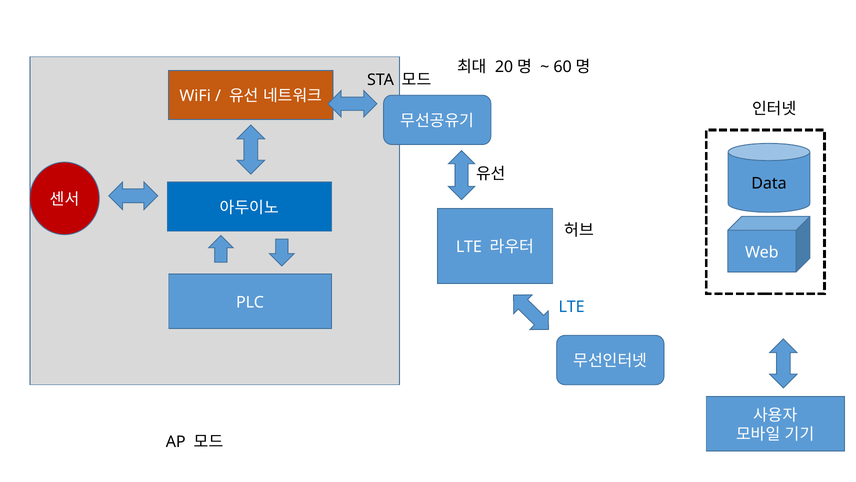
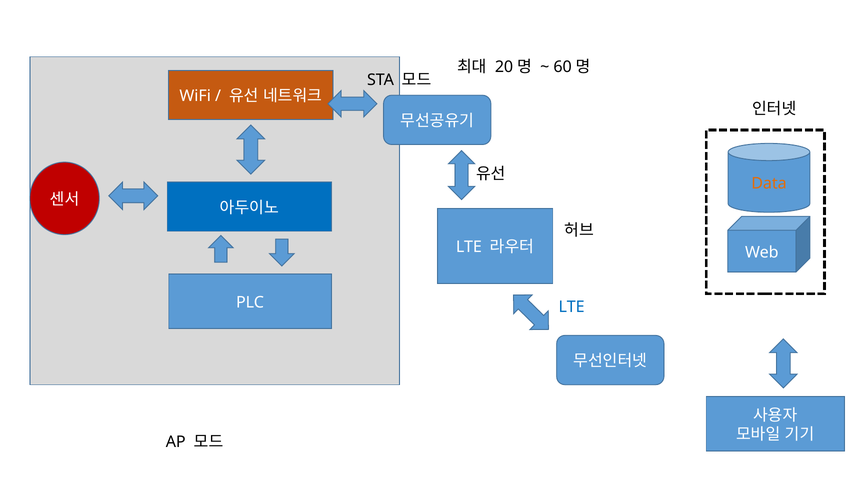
Data colour: black -> orange (769, 183)
